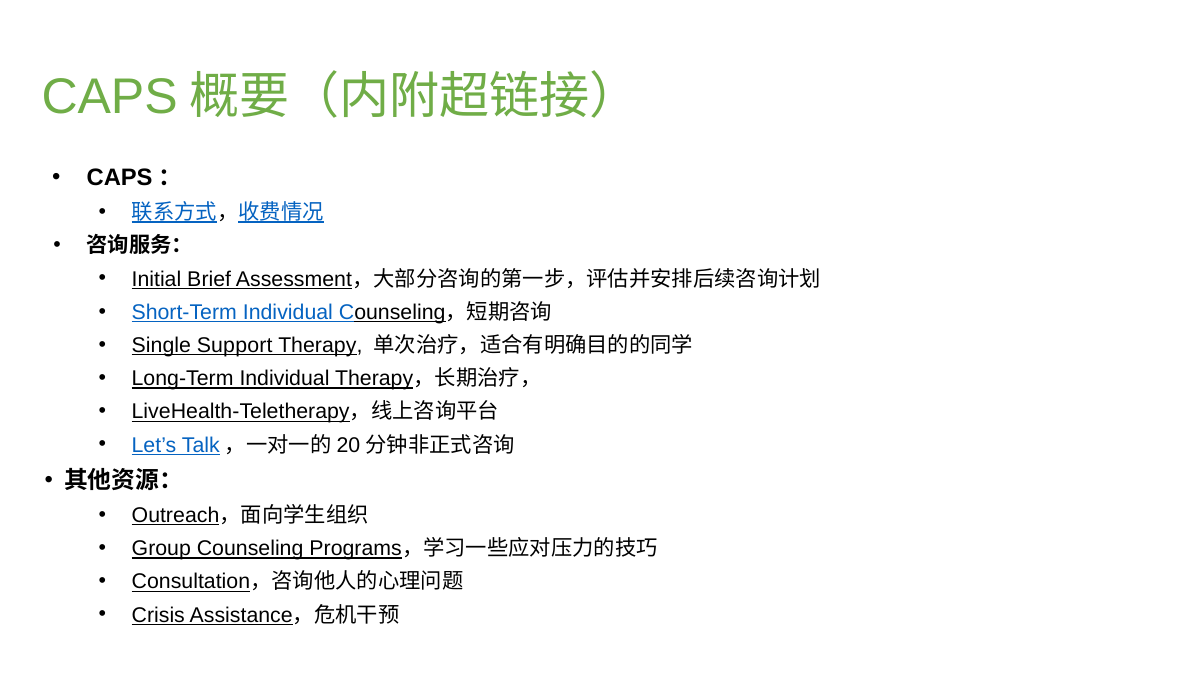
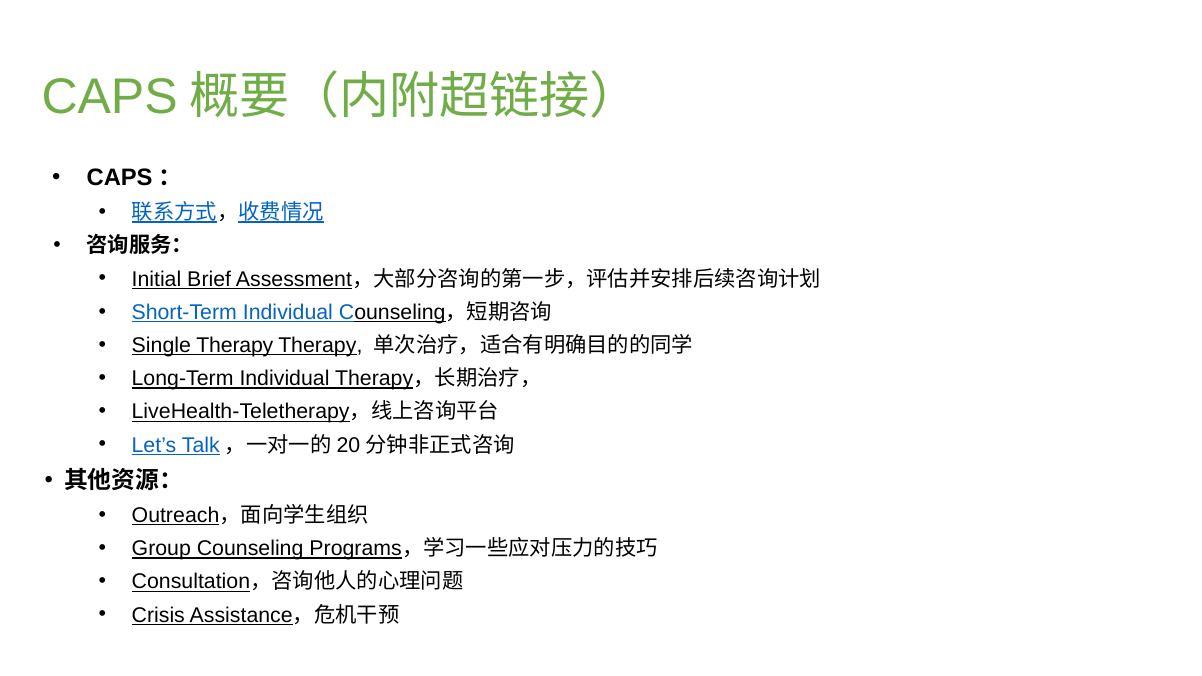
Single Support: Support -> Therapy (235, 345)
